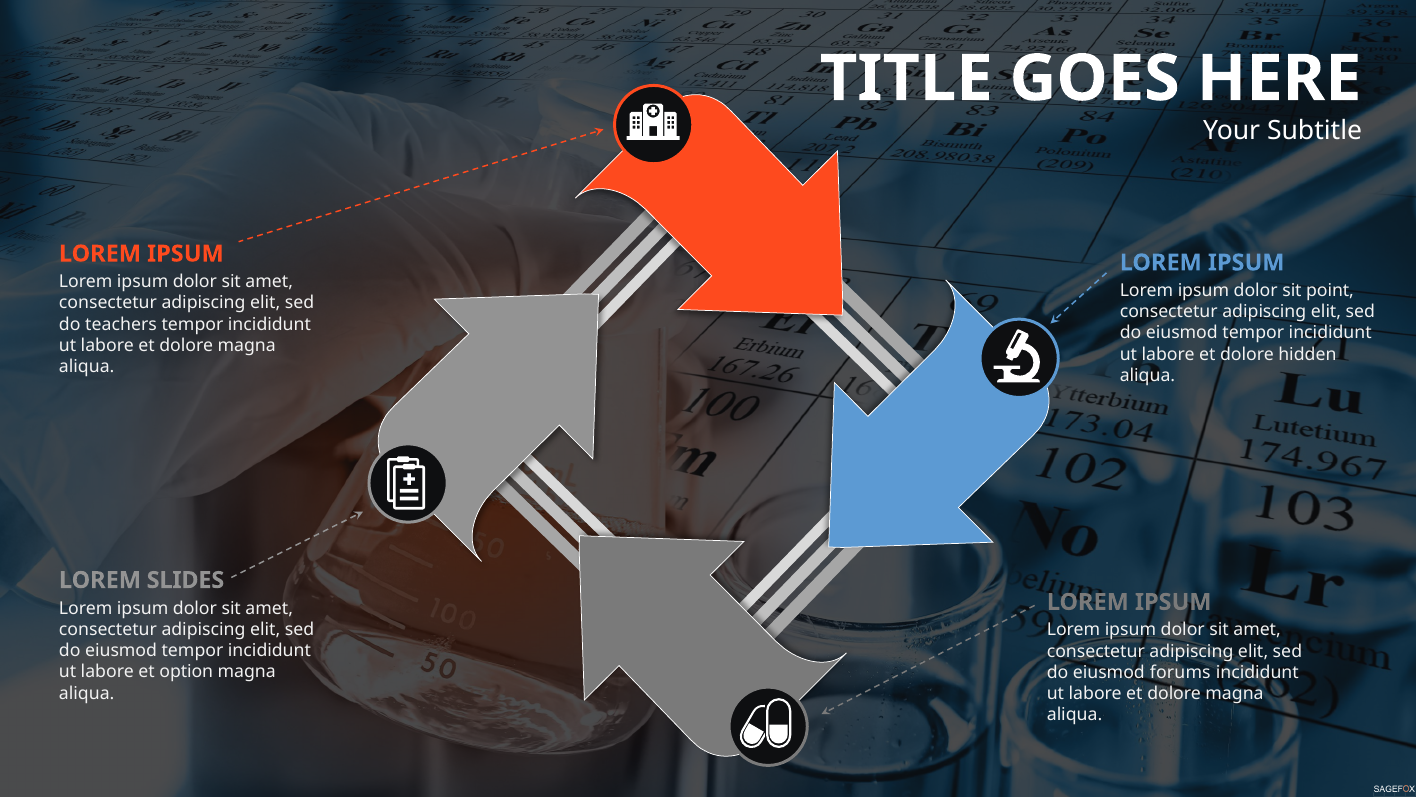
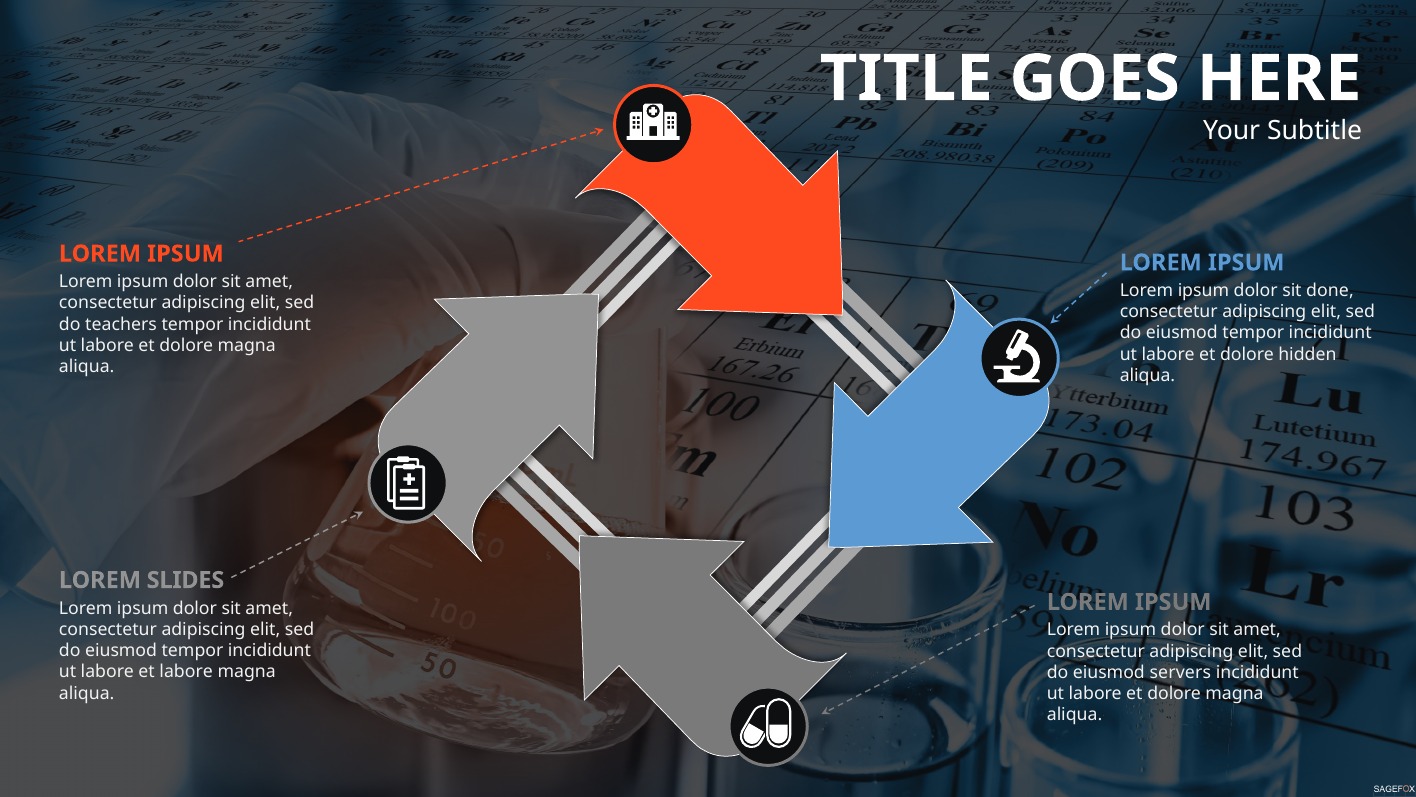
point: point -> done (1330, 290)
et option: option -> labore (186, 671)
forums: forums -> servers (1180, 672)
